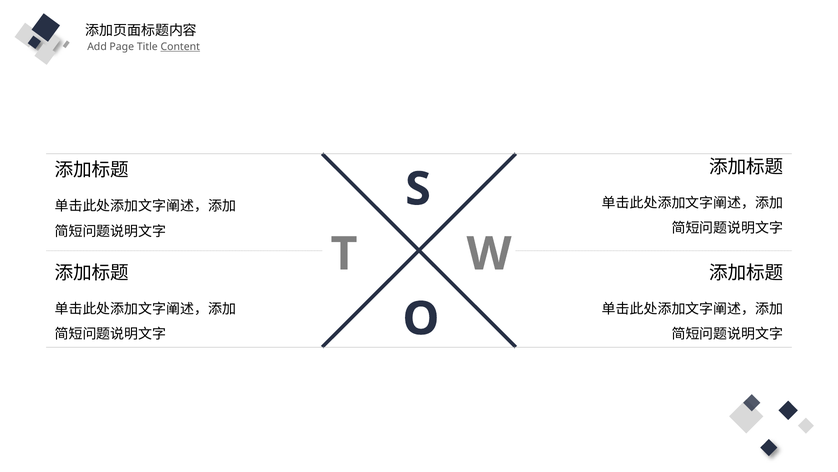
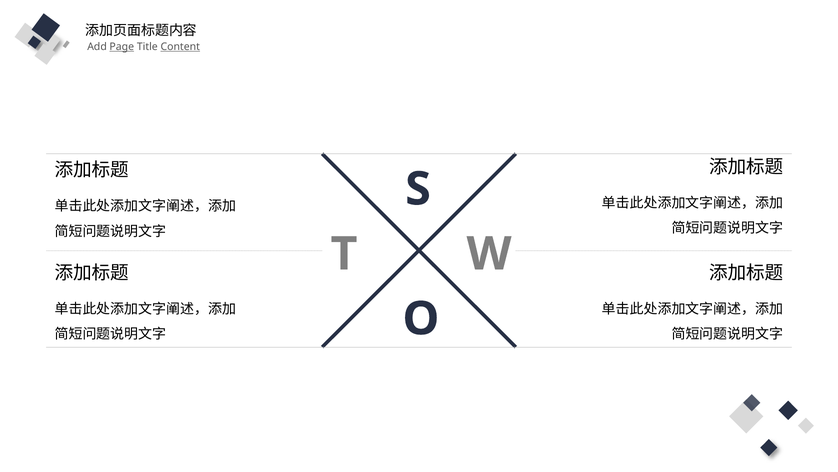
Page underline: none -> present (122, 47)
